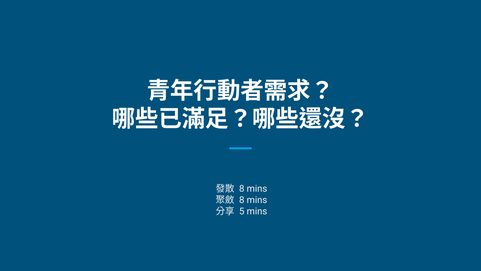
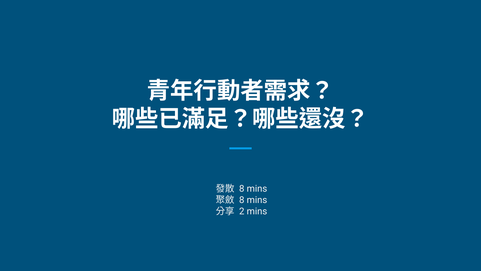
5: 5 -> 2 (242, 211)
